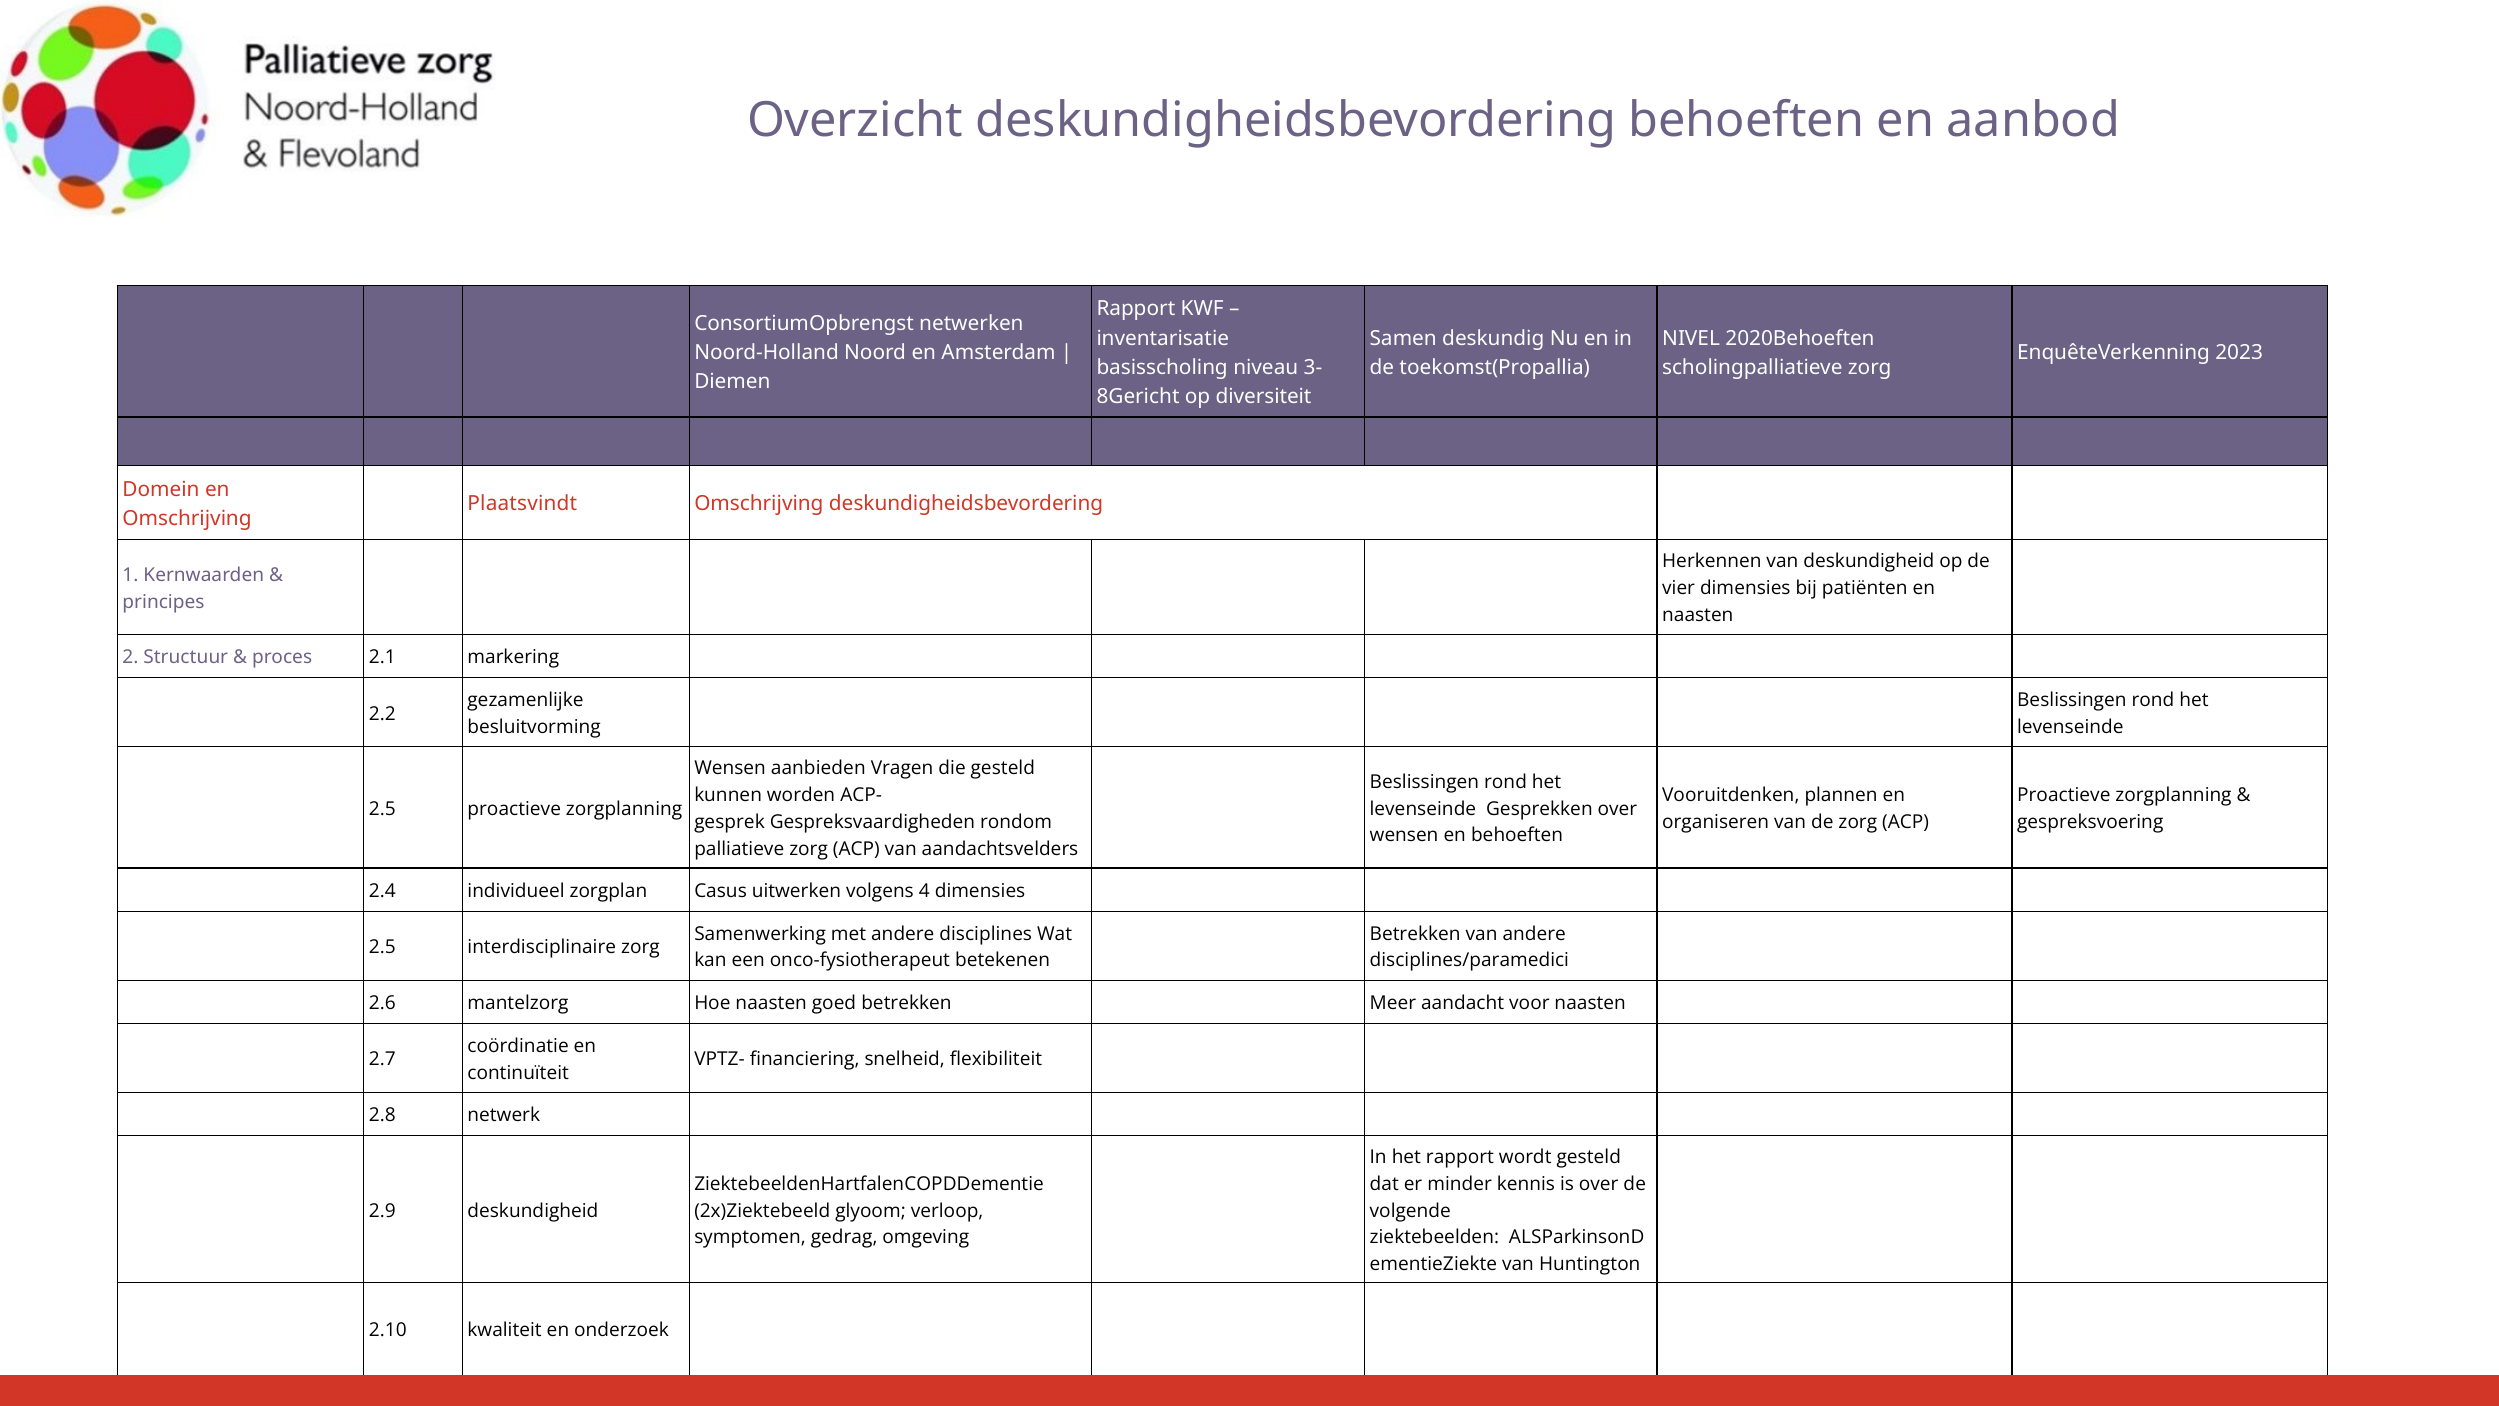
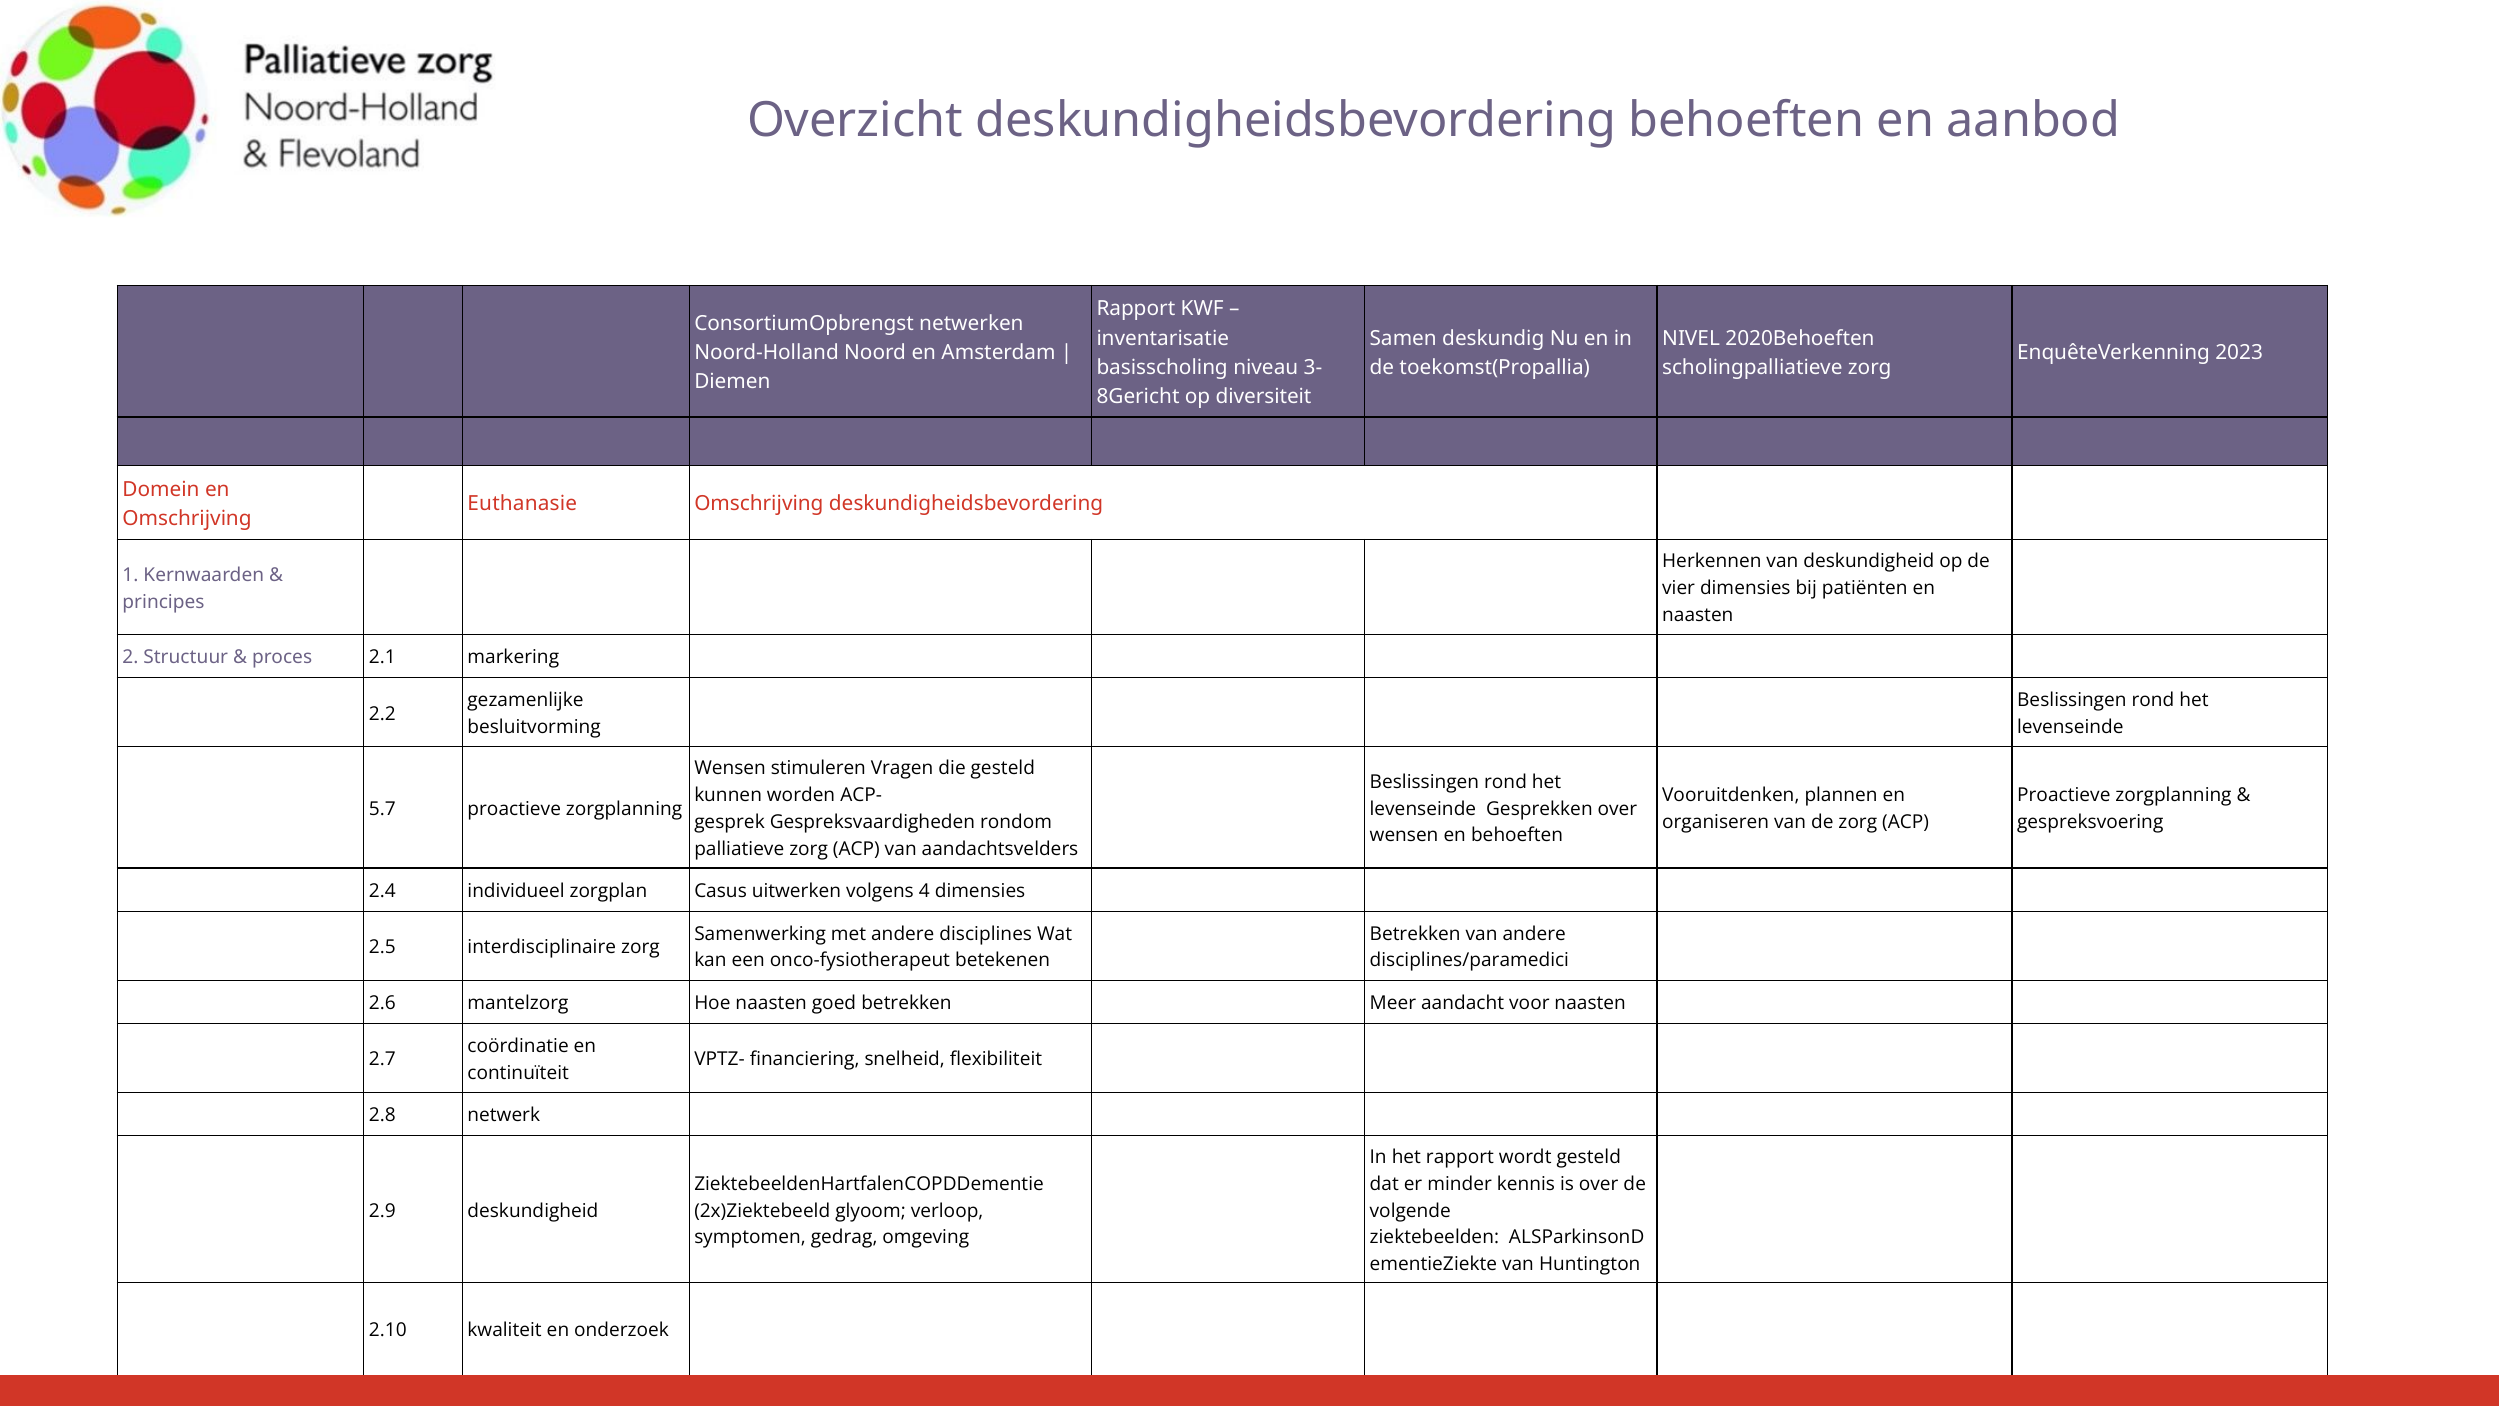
Plaatsvindt: Plaatsvindt -> Euthanasie (522, 504)
aanbieden: aanbieden -> stimuleren (818, 768)
2.5: 2.5 -> 5.7 (382, 809)
